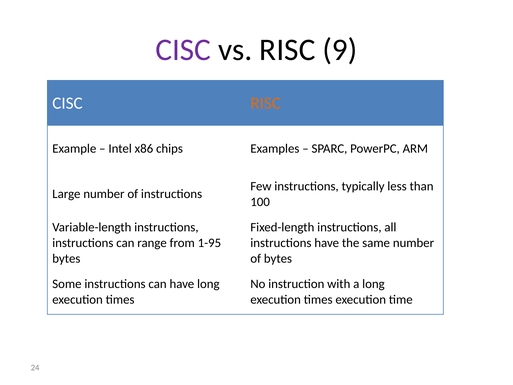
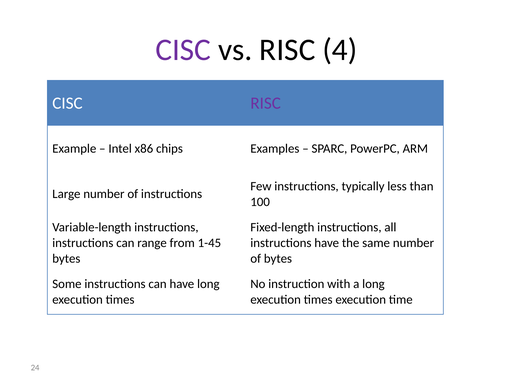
9: 9 -> 4 (340, 50)
RISC colour: orange -> purple (266, 103)
1-95: 1-95 -> 1-45 (209, 243)
